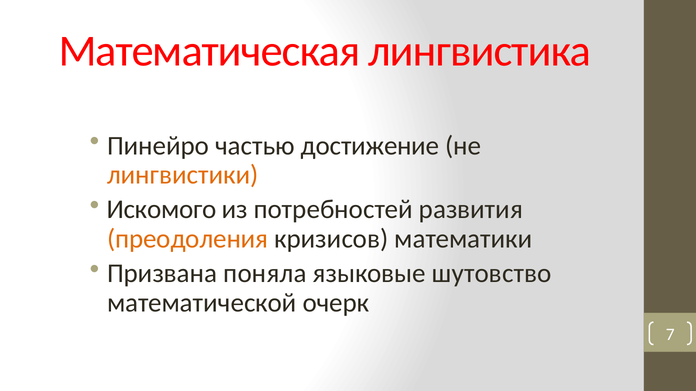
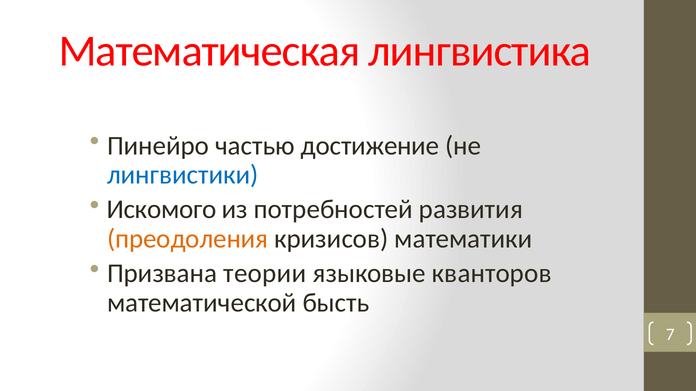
лингвистики colour: orange -> blue (183, 175)
поняла: поняла -> теории (265, 274)
шутовство: шутовство -> кванторов (492, 274)
очерк: очерк -> бысть (336, 303)
